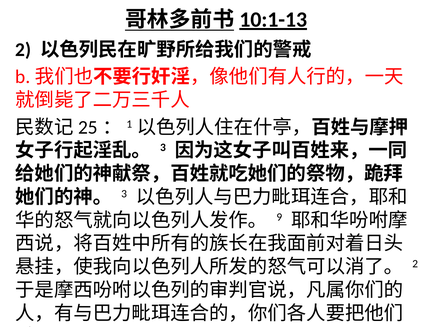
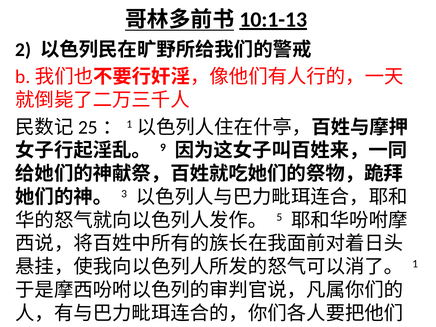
3: 3 -> 9 (163, 147)
9: 9 -> 5 (279, 217)
2: 2 -> 1 (415, 264)
